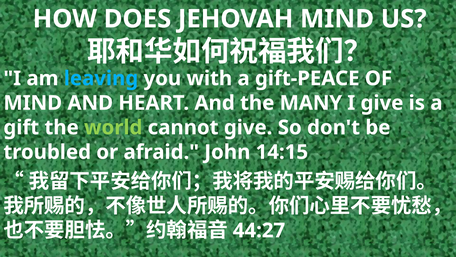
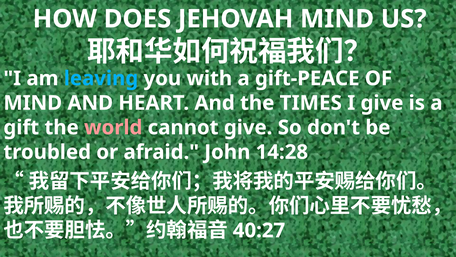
MANY: MANY -> TIMES (311, 103)
world colour: light green -> pink (113, 127)
14:15: 14:15 -> 14:28 (282, 152)
44:27: 44:27 -> 40:27 (259, 230)
